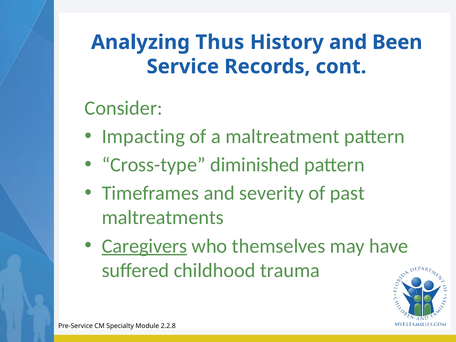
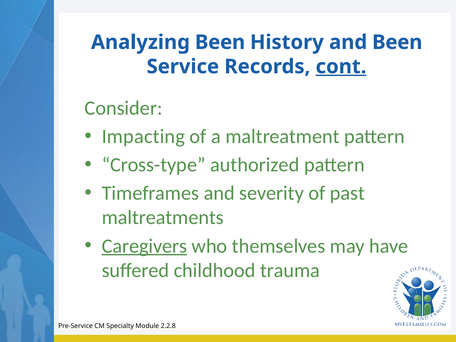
Analyzing Thus: Thus -> Been (220, 42)
cont underline: none -> present (341, 67)
diminished: diminished -> authorized (255, 165)
